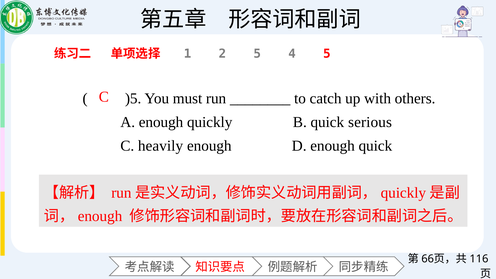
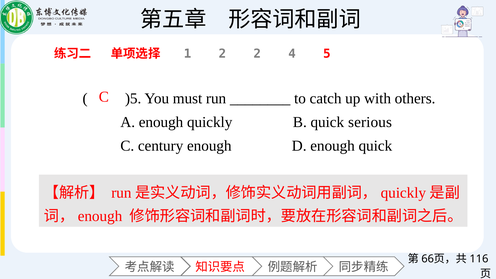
2 5: 5 -> 2 (257, 54)
heavily: heavily -> century (161, 146)
